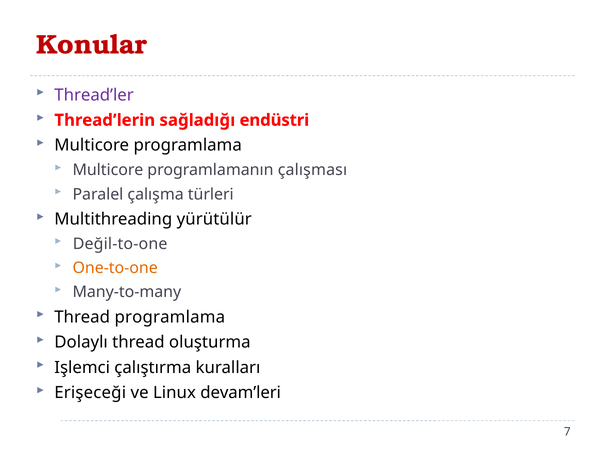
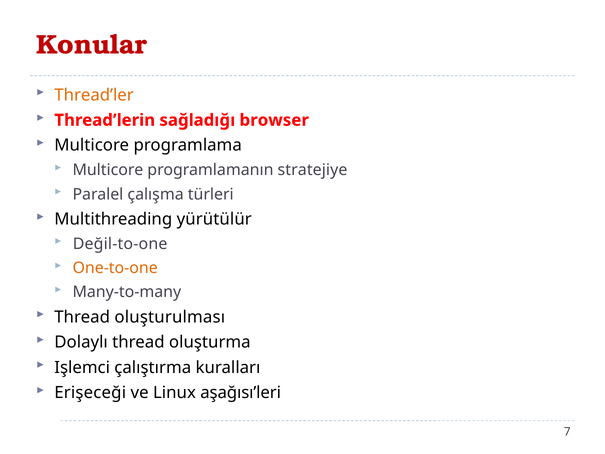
Thread’ler colour: purple -> orange (94, 95)
endüstri: endüstri -> browser (274, 120)
çalışması: çalışması -> stratejiye (313, 170)
Thread programlama: programlama -> oluşturulması (170, 317)
devam’leri: devam’leri -> aşağısı’leri (241, 392)
